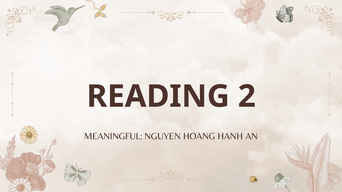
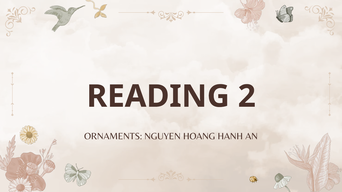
MEANINGFUL: MEANINGFUL -> ORNAMENTS (113, 136)
